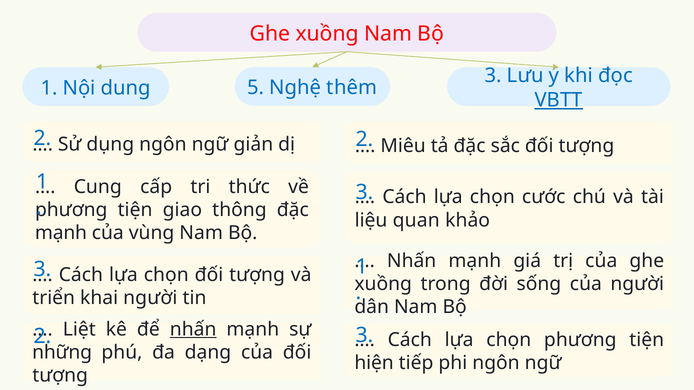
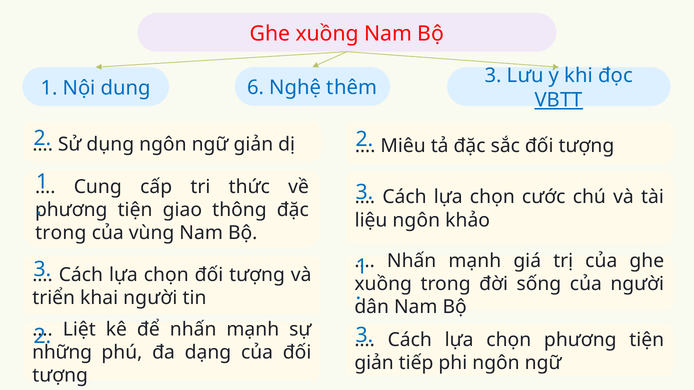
5: 5 -> 6 (256, 88)
liệu quan: quan -> ngôn (416, 220)
mạnh: mạnh -> trong (61, 233)
nhấn underline: present -> none (193, 330)
hiện: hiện -> giản (374, 363)
